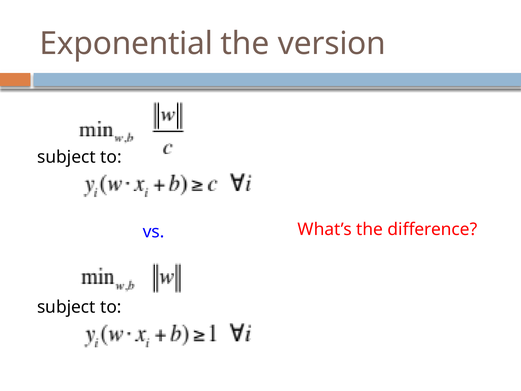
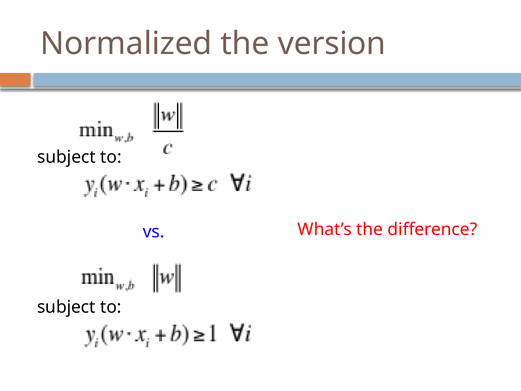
Exponential: Exponential -> Normalized (126, 43)
